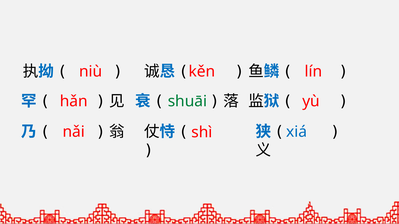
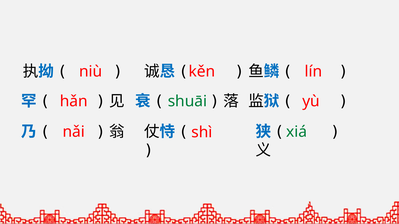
xiá colour: blue -> green (297, 132)
